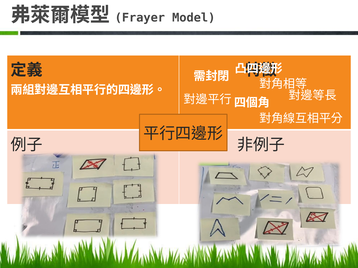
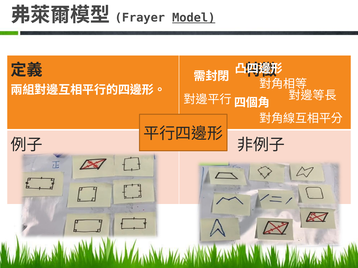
Model underline: none -> present (194, 18)
